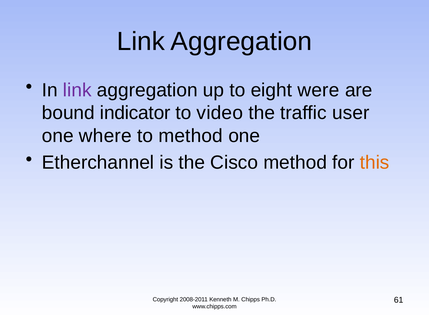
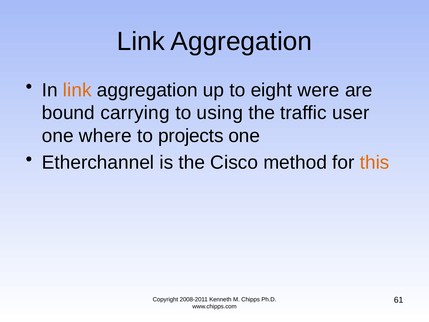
link colour: purple -> orange (77, 90)
indicator: indicator -> carrying (135, 113)
video: video -> using (220, 113)
to method: method -> projects (191, 136)
